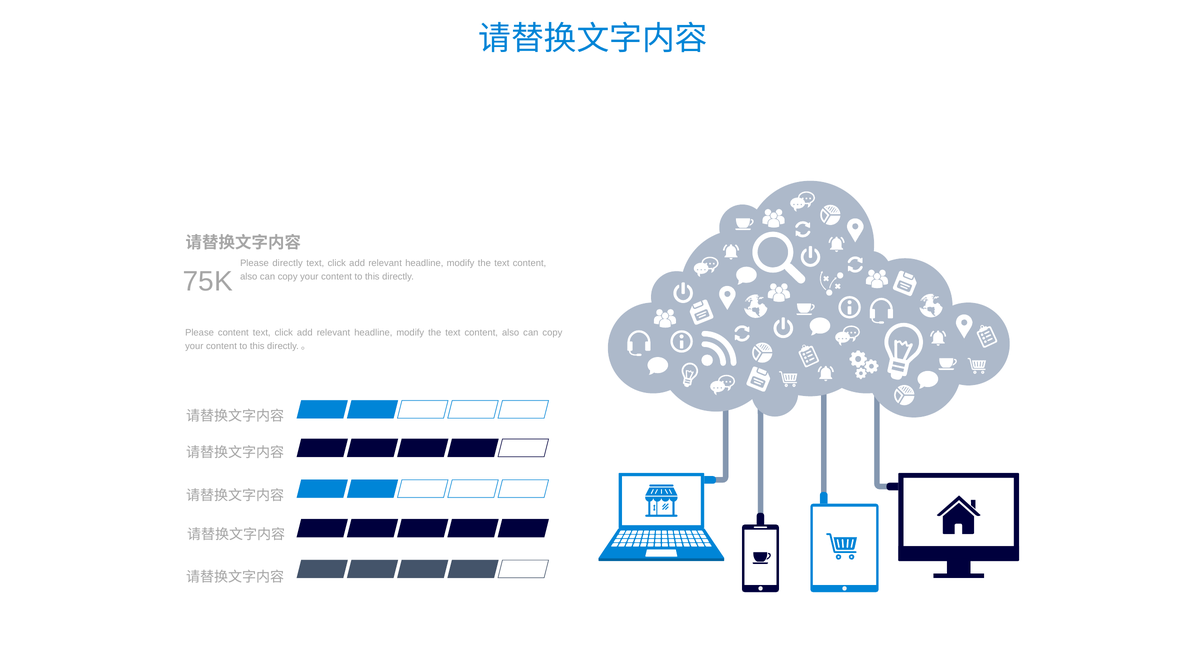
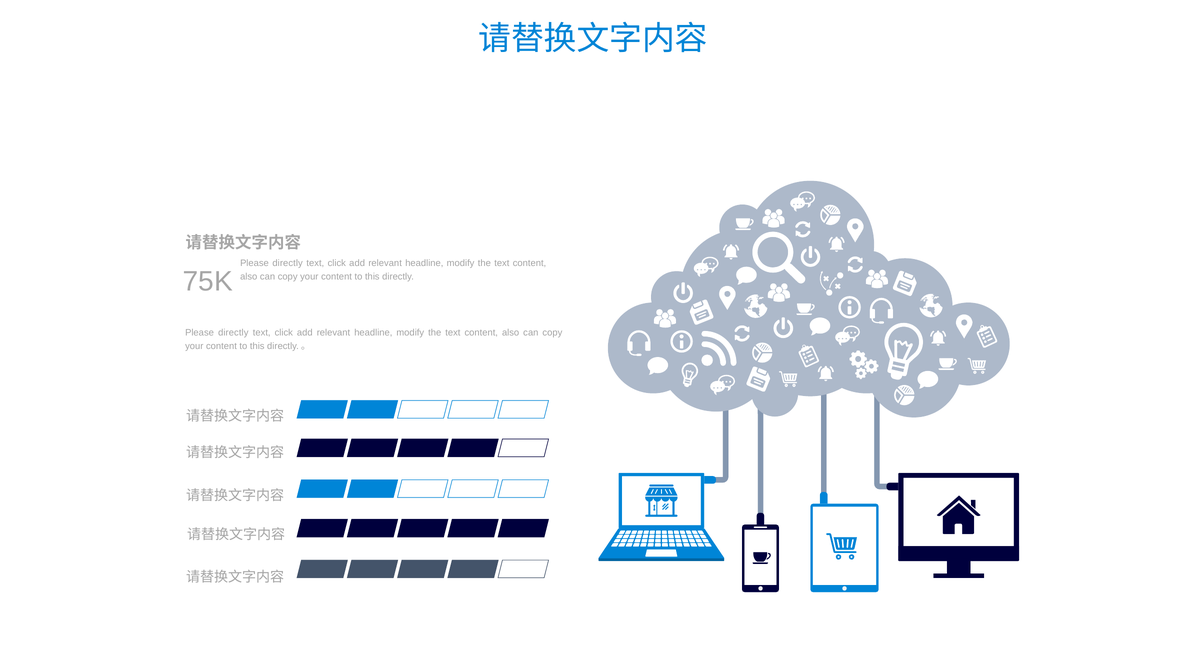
content: content -> directly (233, 333)
